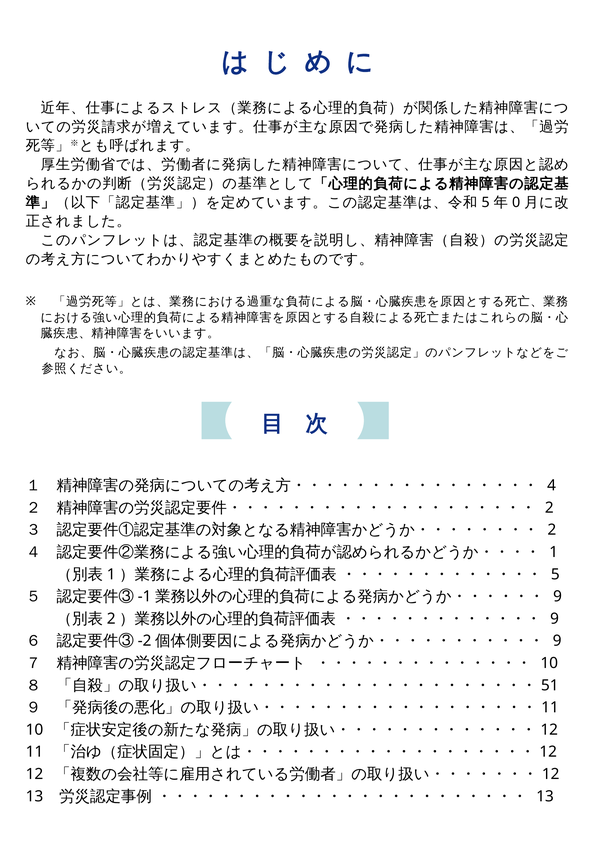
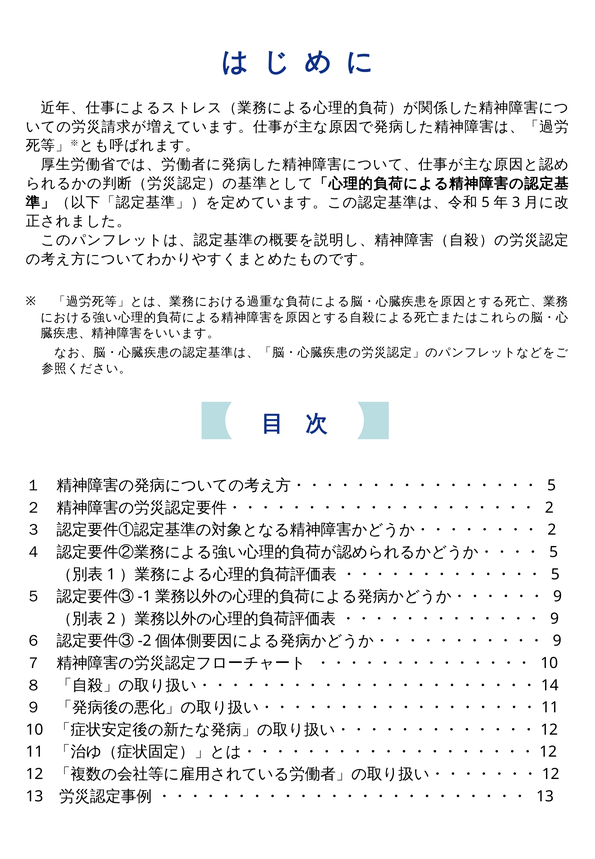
0: 0 -> 3 (516, 202)
4: 4 -> 5 (552, 486)
1: 1 -> 5 (554, 552)
51: 51 -> 14 (550, 686)
